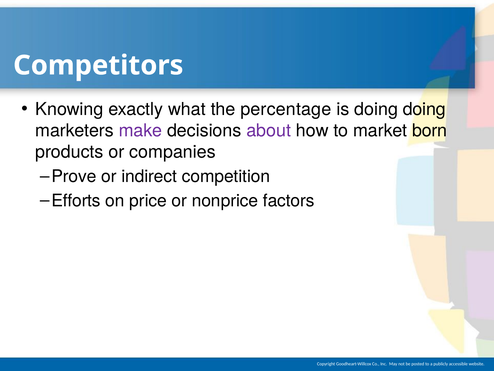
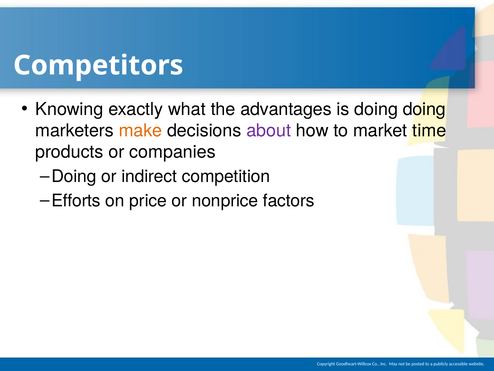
percentage: percentage -> advantages (286, 109)
make colour: purple -> orange (141, 130)
born: born -> time (429, 130)
Prove: Prove -> Doing (74, 176)
